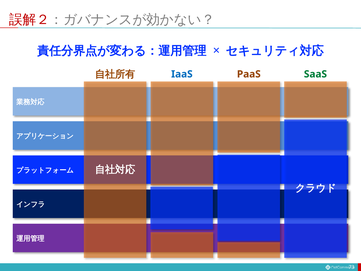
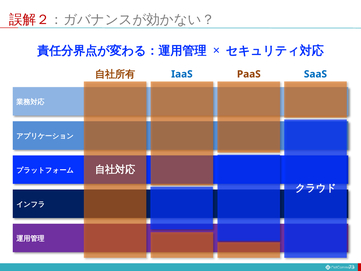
SaaS colour: green -> blue (315, 74)
